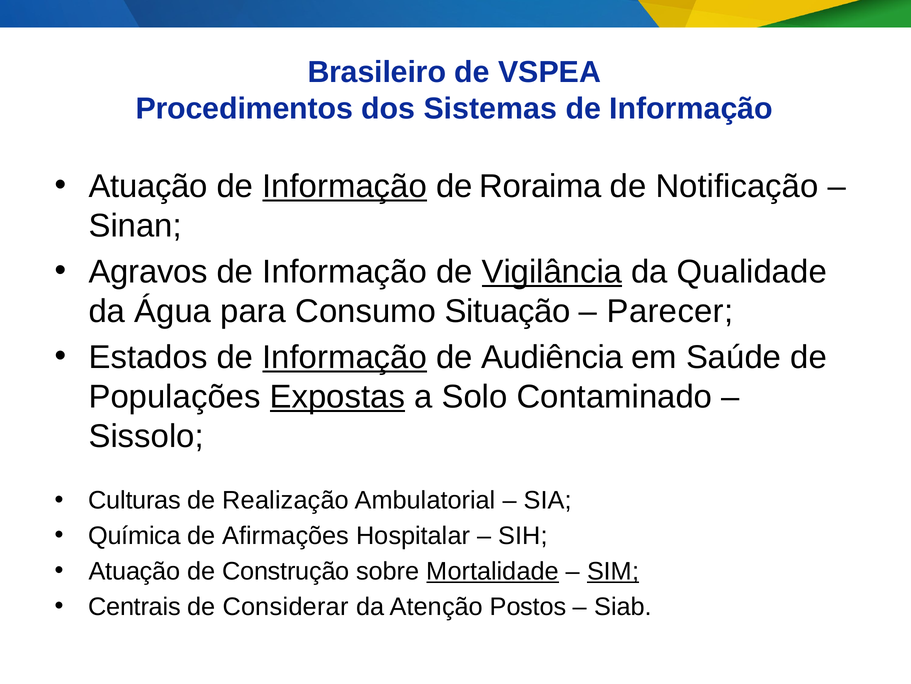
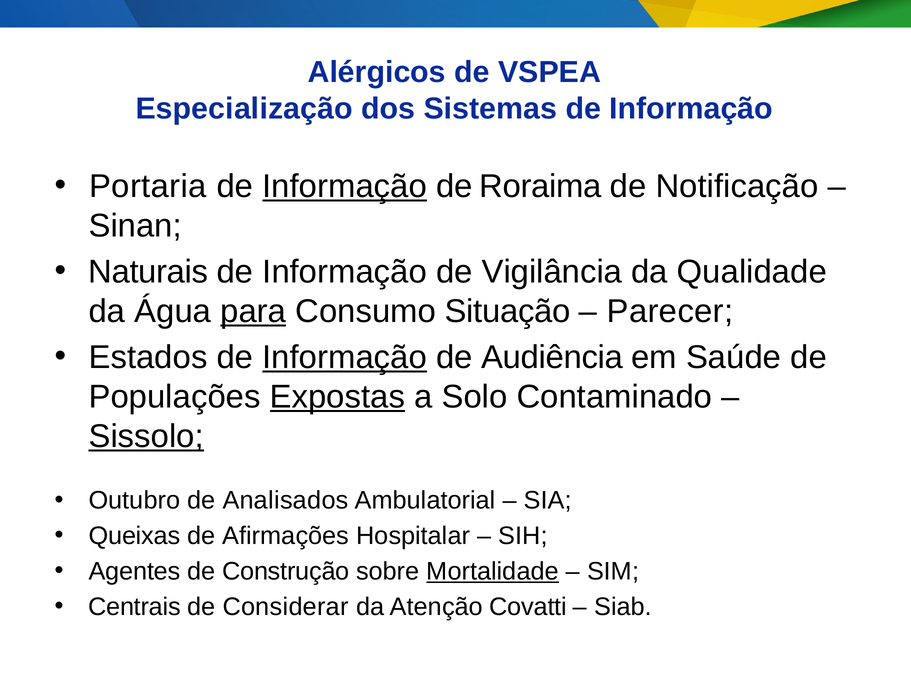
Brasileiro: Brasileiro -> Alérgicos (377, 72)
Procedimentos: Procedimentos -> Especialização (244, 109)
Atuação: Atuação -> Portaria (148, 186)
Agravos: Agravos -> Naturais (148, 271)
Vigilância underline: present -> none (552, 271)
para underline: none -> present (253, 311)
Sissolo underline: none -> present (146, 436)
Culturas: Culturas -> Outubro (134, 500)
Realização: Realização -> Analisados (286, 500)
Química: Química -> Queixas (135, 535)
Atuação: Atuação -> Agentes (135, 571)
SIM underline: present -> none (613, 571)
Postos: Postos -> Covatti (528, 606)
